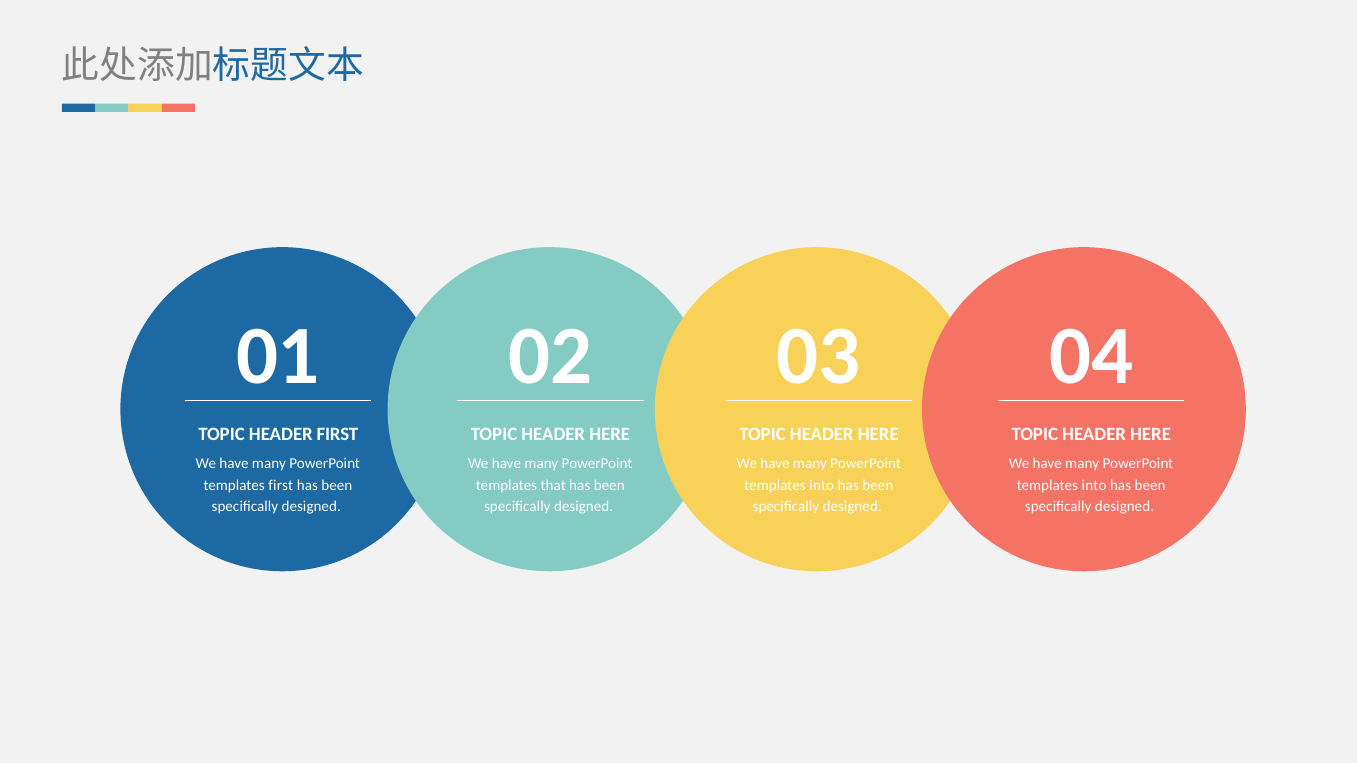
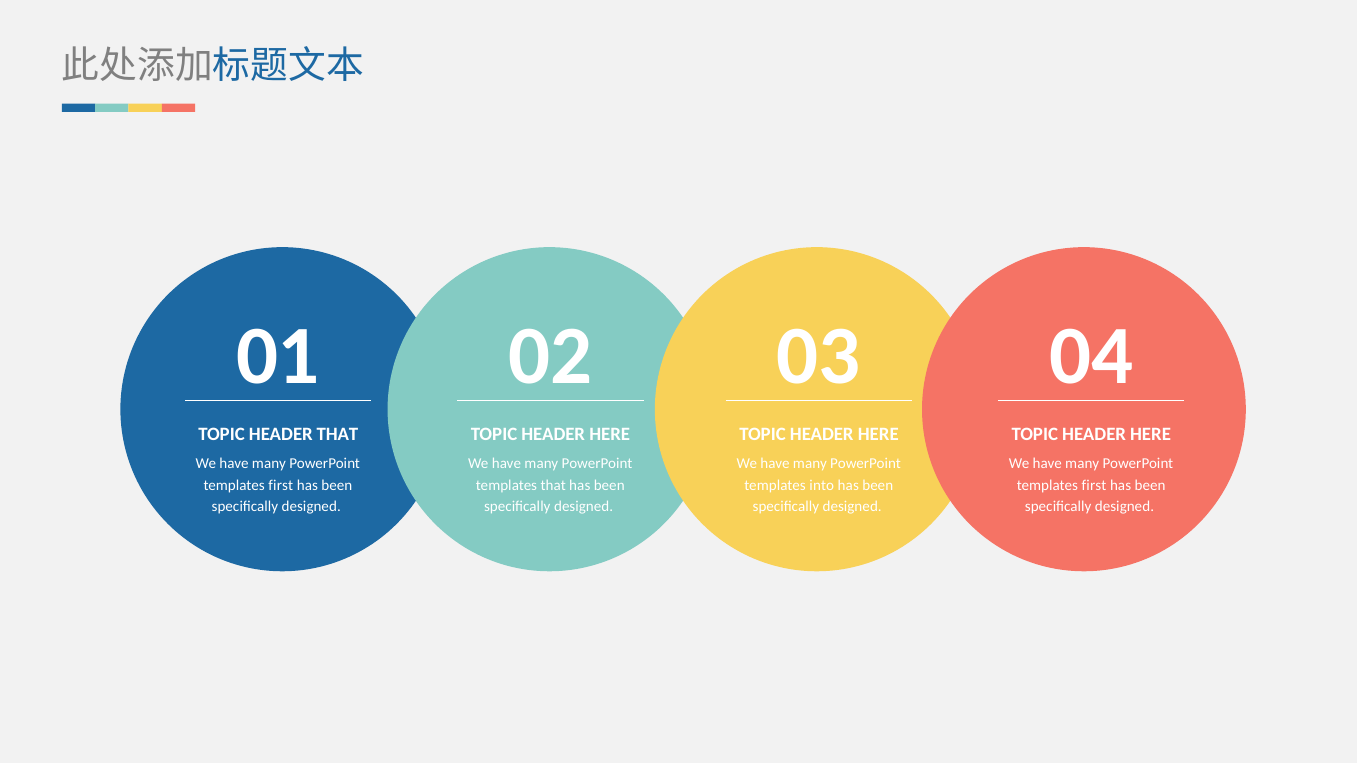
HEADER FIRST: FIRST -> THAT (337, 435)
into: into -> first (1094, 486)
